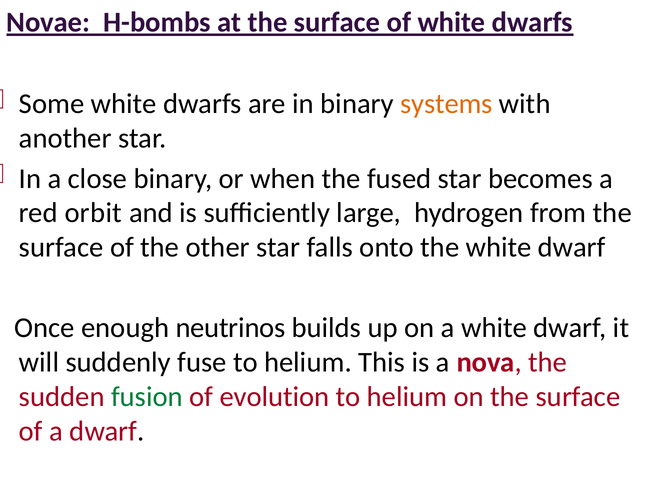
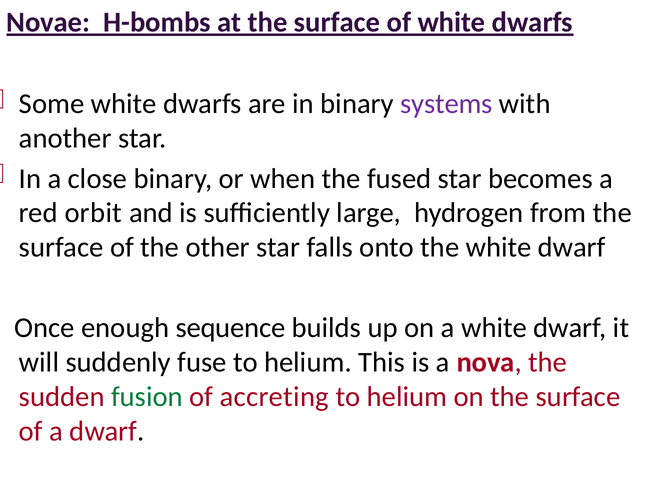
systems colour: orange -> purple (446, 104)
neutrinos: neutrinos -> sequence (230, 328)
evolution: evolution -> accreting (274, 397)
